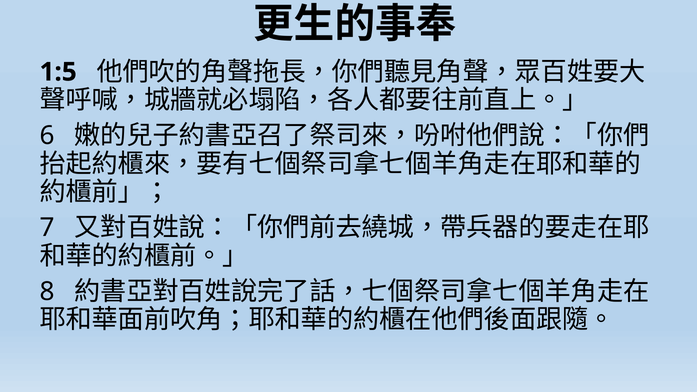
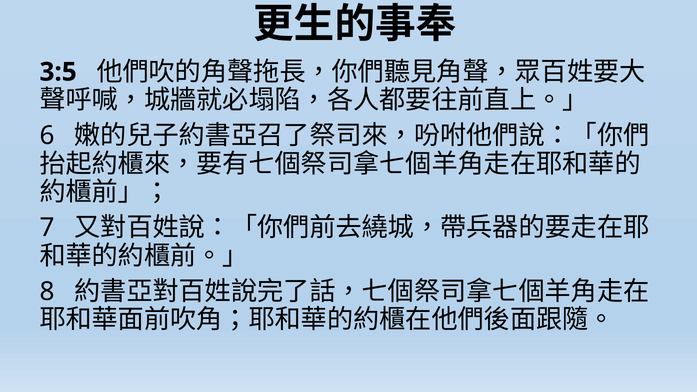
1:5: 1:5 -> 3:5 (58, 72)
